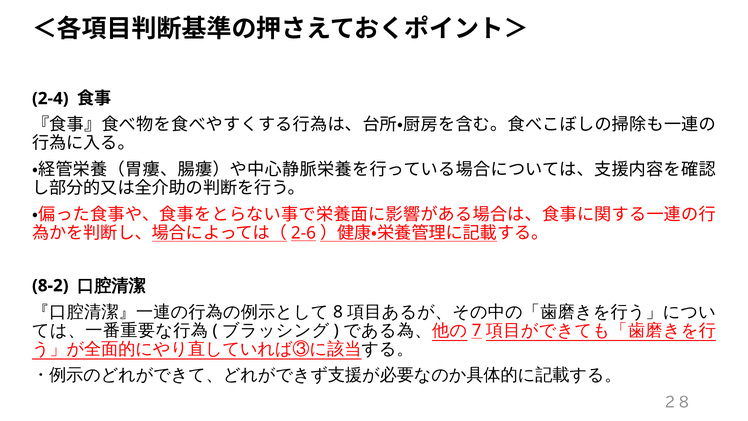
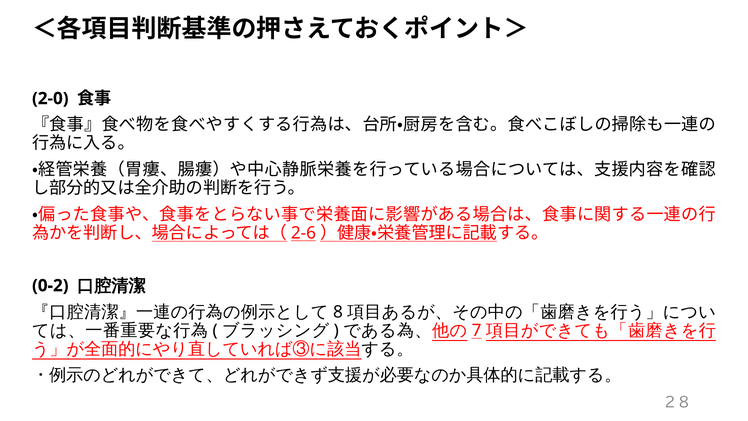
2-4: 2-4 -> 2-0 (50, 98)
8-2: 8-2 -> 0-2 (50, 285)
